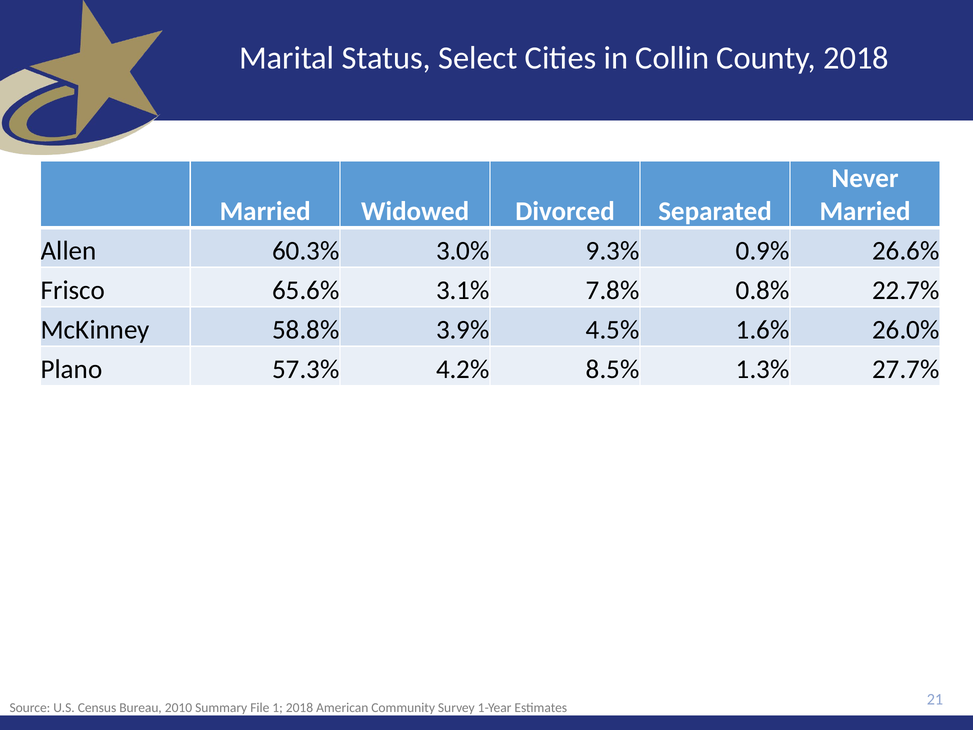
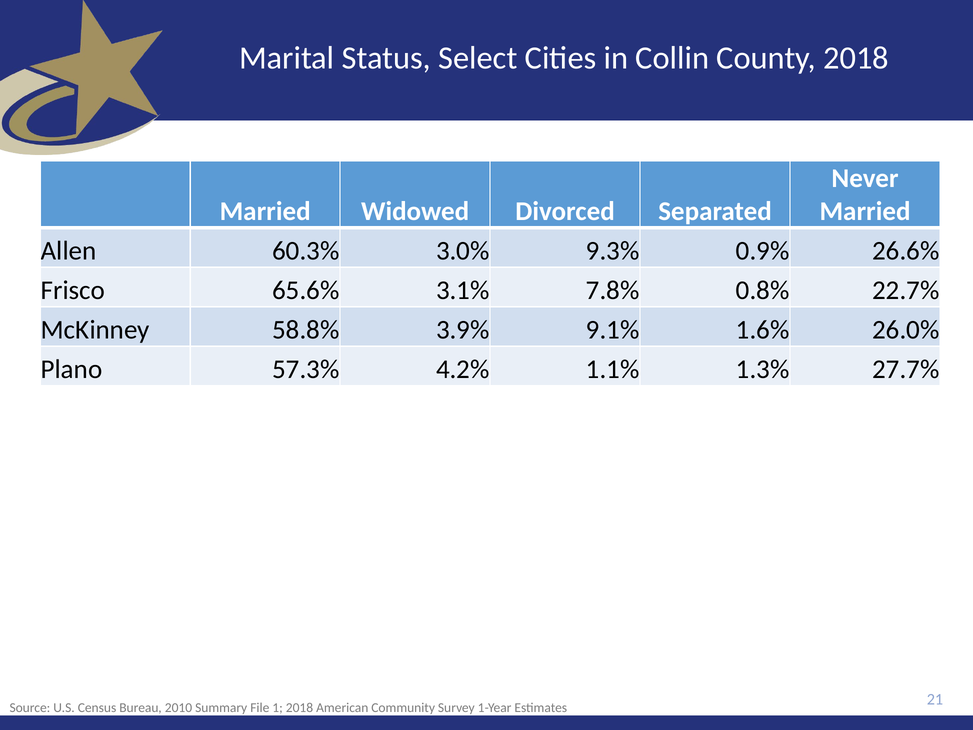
4.5%: 4.5% -> 9.1% (613, 330)
8.5%: 8.5% -> 1.1% (613, 369)
